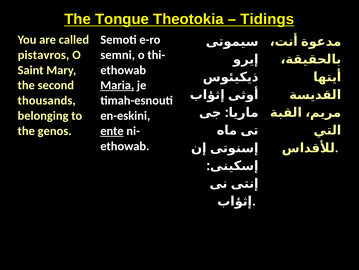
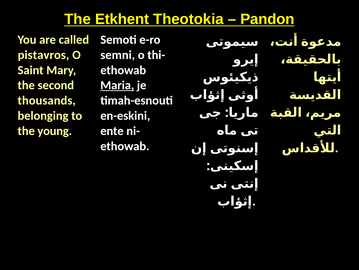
Tongue: Tongue -> Etkhent (122, 19)
Tidings: Tidings -> Pandon (267, 19)
genos: genos -> young (55, 131)
ente underline: present -> none (112, 131)
